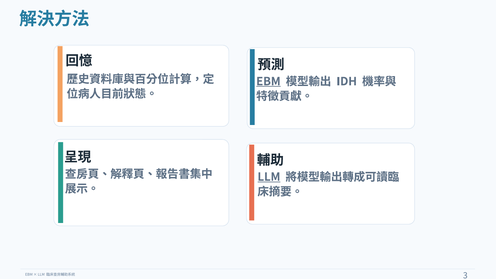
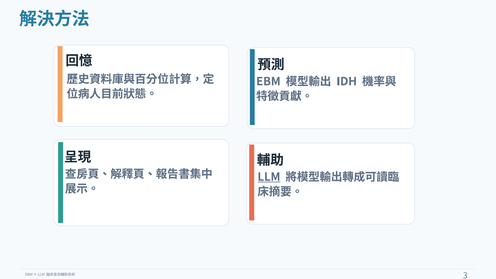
EBM underline: present -> none (268, 82)
